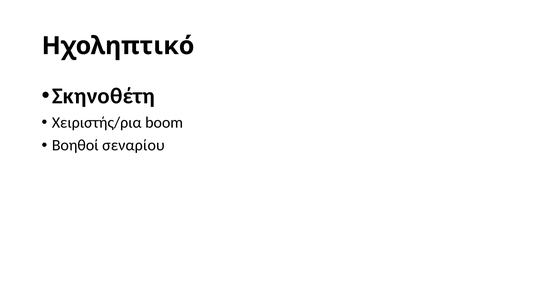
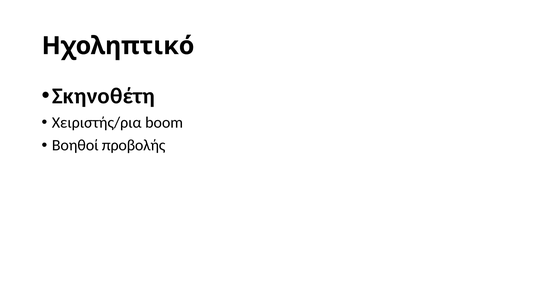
σεναρίου: σεναρίου -> προβολής (134, 145)
